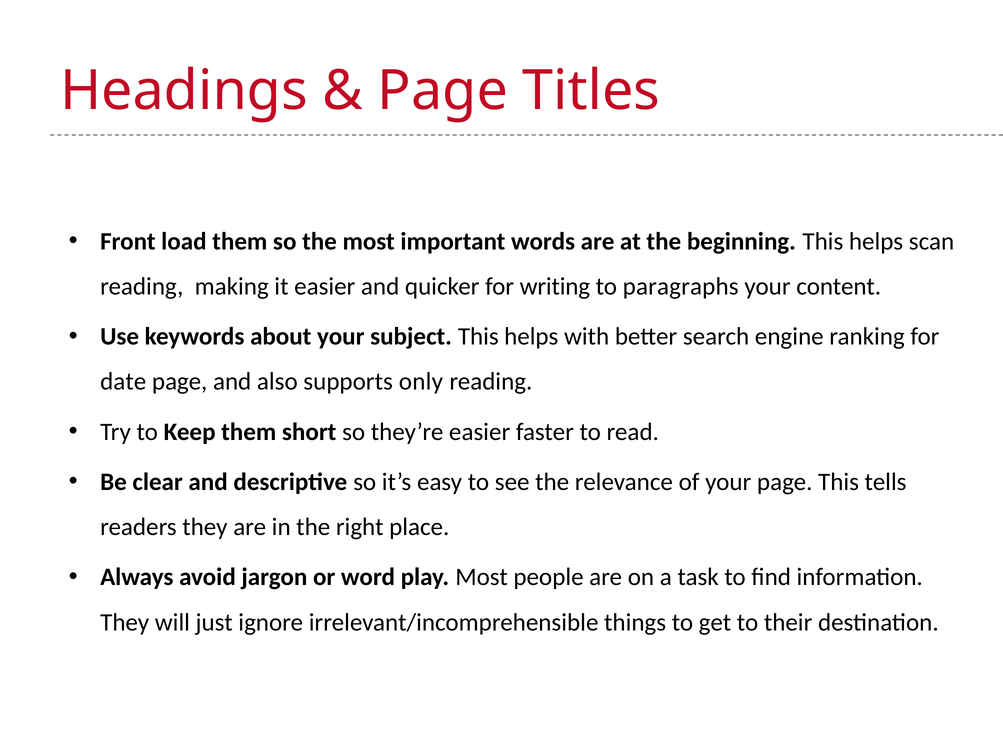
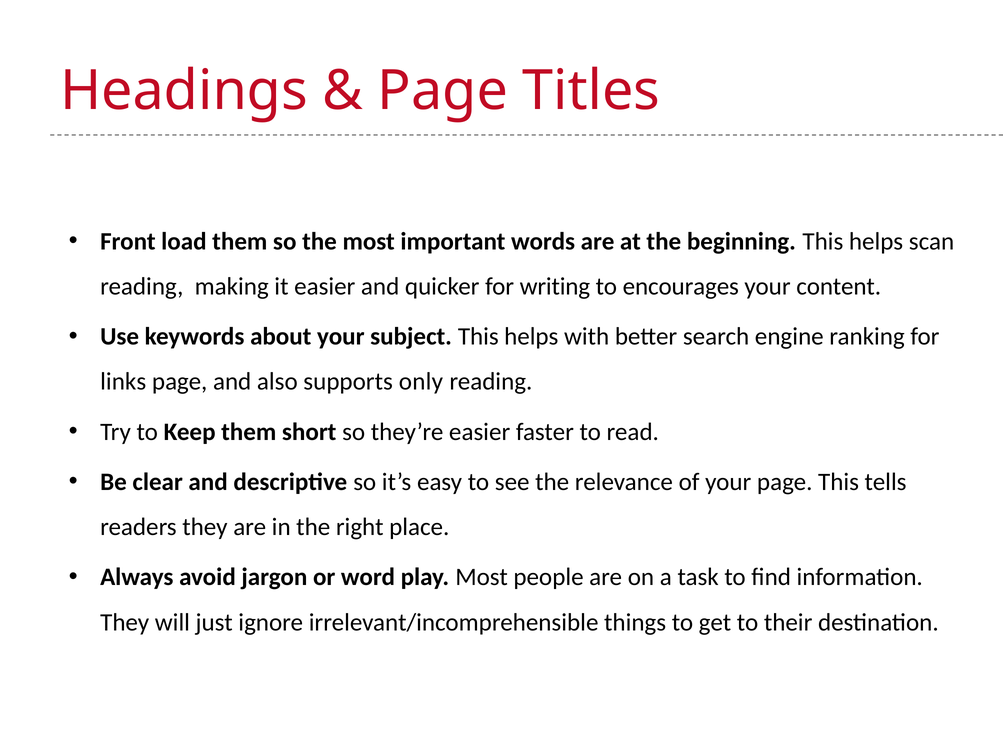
paragraphs: paragraphs -> encourages (681, 287)
date: date -> links (123, 382)
